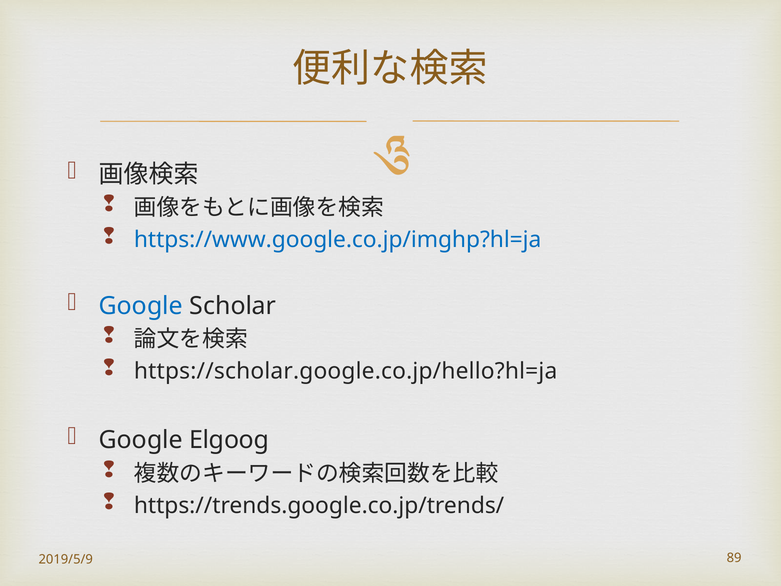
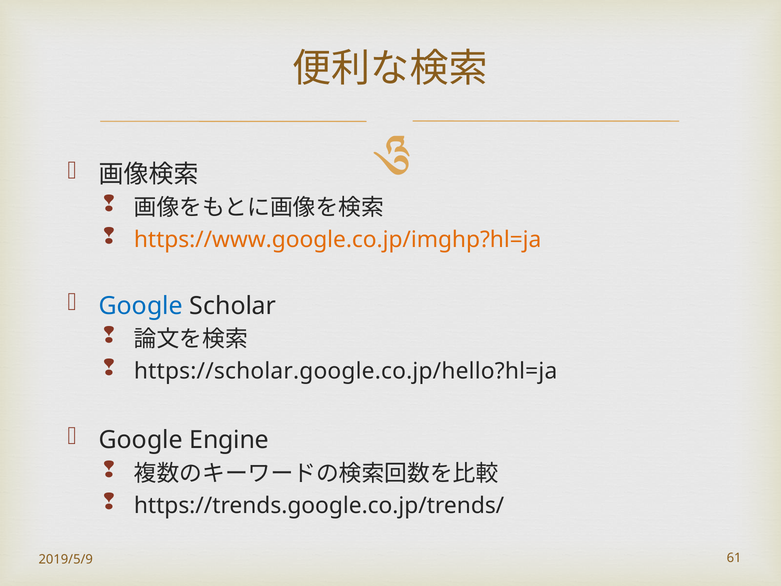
https://www.google.co.jp/imghp?hl=ja colour: blue -> orange (338, 240)
Elgoog: Elgoog -> Engine (229, 440)
89: 89 -> 61 (734, 558)
